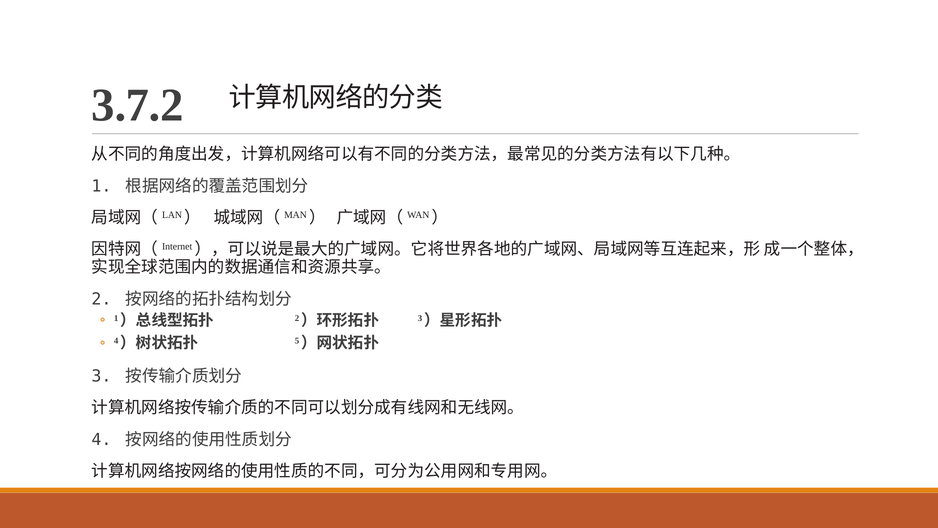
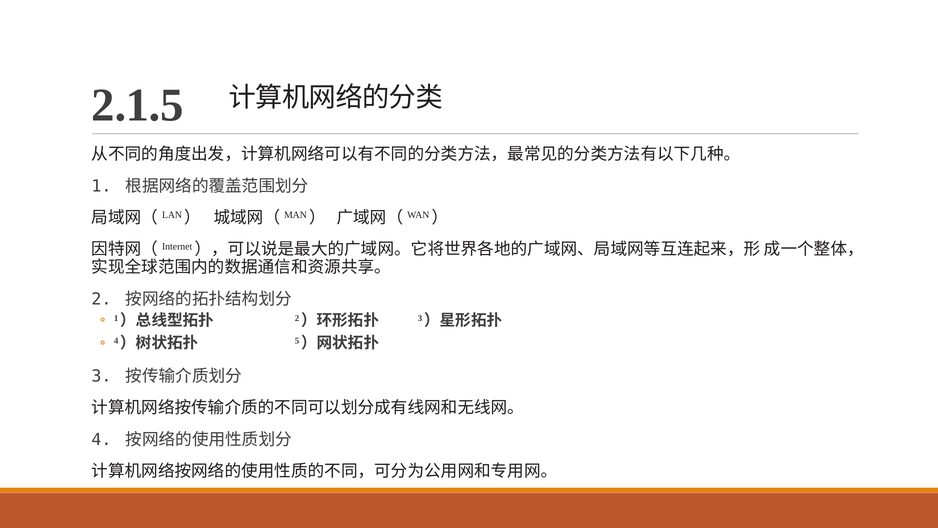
3.7.2: 3.7.2 -> 2.1.5 (138, 105)
